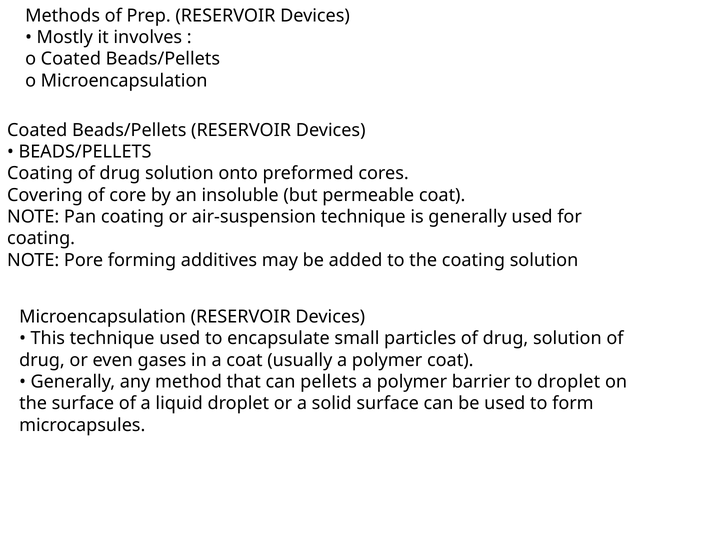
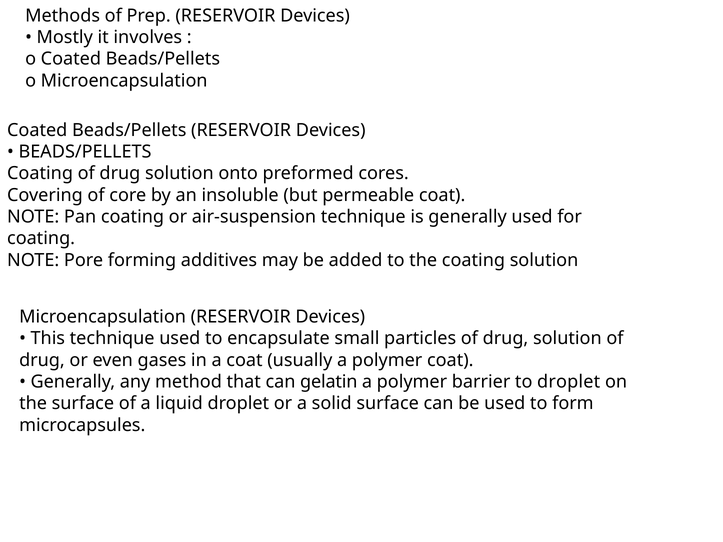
pellets: pellets -> gelatin (329, 382)
